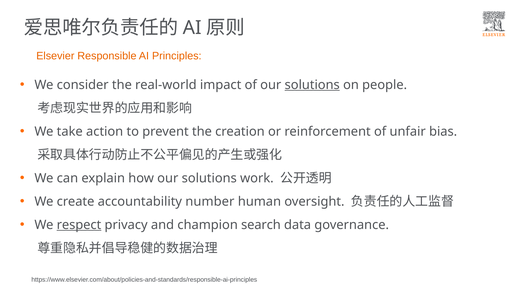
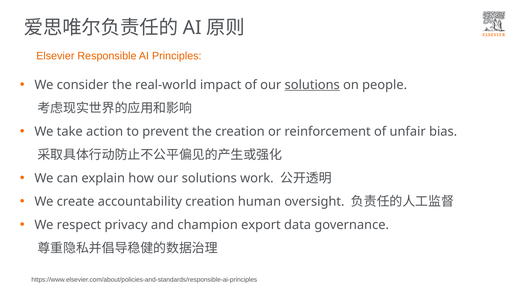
accountability number: number -> creation (210, 201)
respect underline: present -> none (79, 225)
search: search -> export (261, 225)
